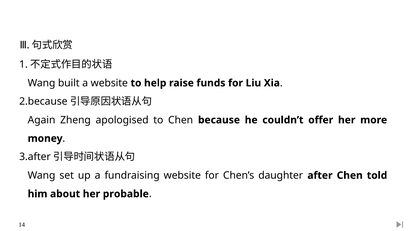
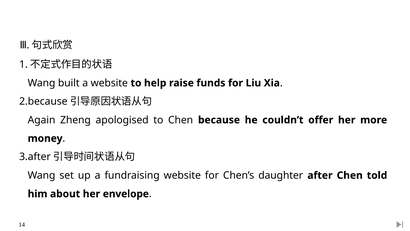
probable: probable -> envelope (126, 194)
